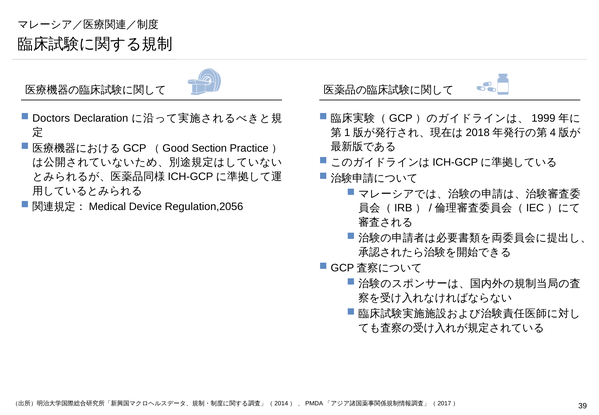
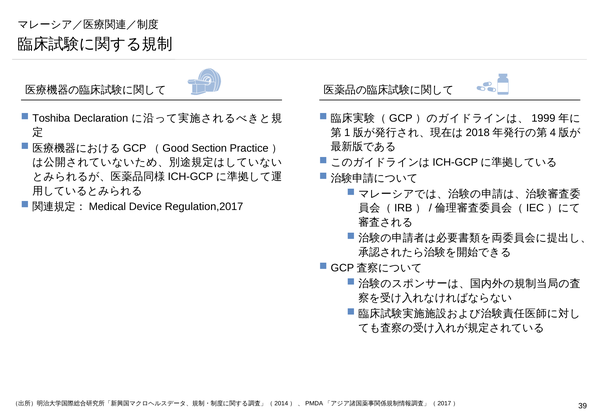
Doctors: Doctors -> Toshiba (51, 118)
Regulation,2056: Regulation,2056 -> Regulation,2017 (204, 206)
